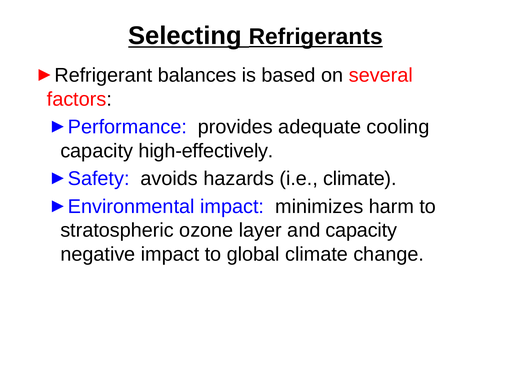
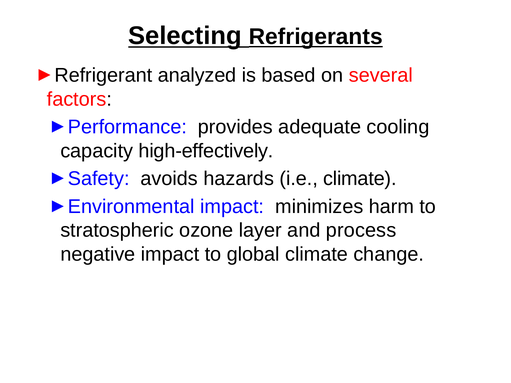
balances: balances -> analyzed (197, 75)
and capacity: capacity -> process (361, 231)
